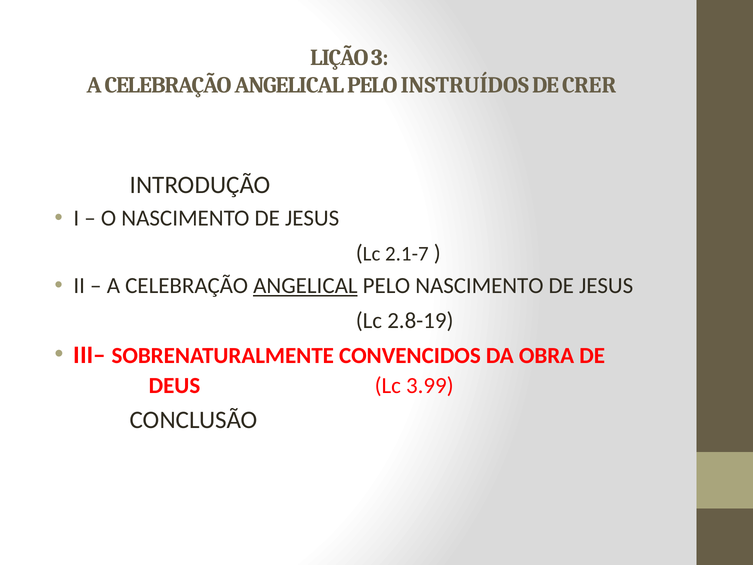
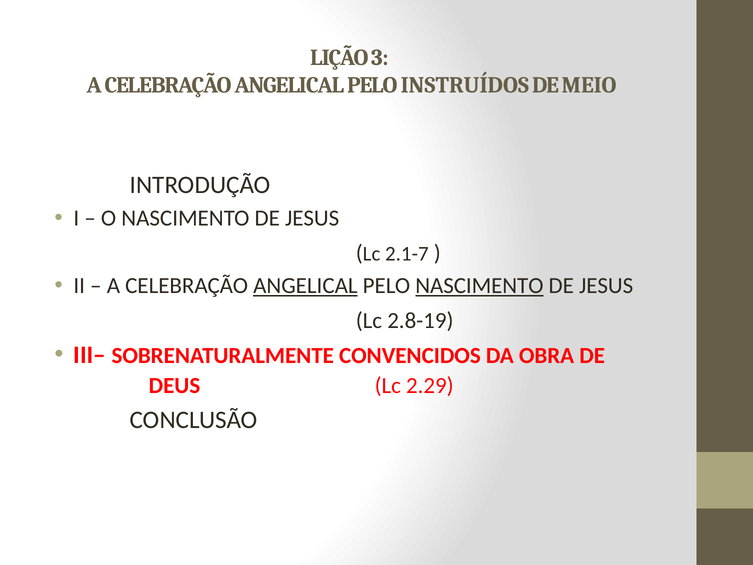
CRER: CRER -> MEIO (589, 85)
NASCIMENTO underline: none -> present (479, 286)
3.99: 3.99 -> 2.29 (430, 386)
